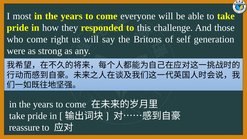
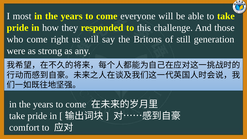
self: self -> still (184, 39)
reassure: reassure -> comfort (24, 127)
